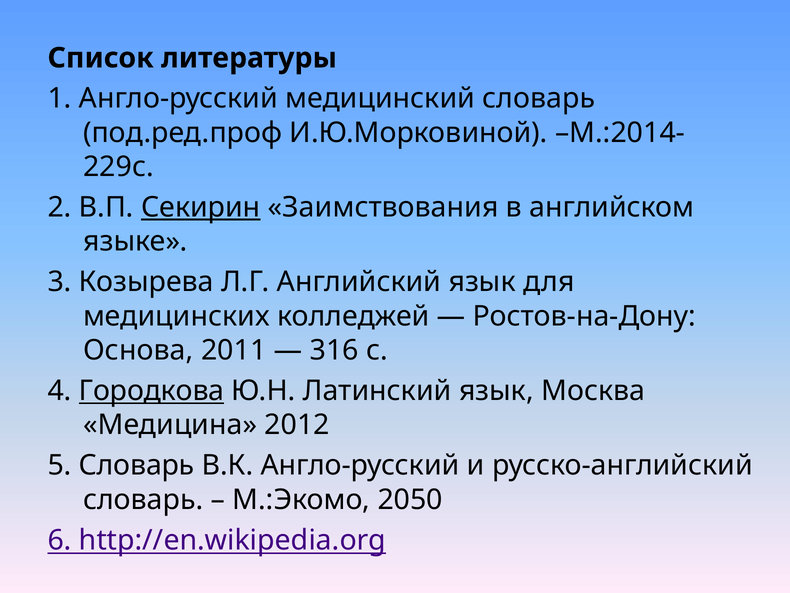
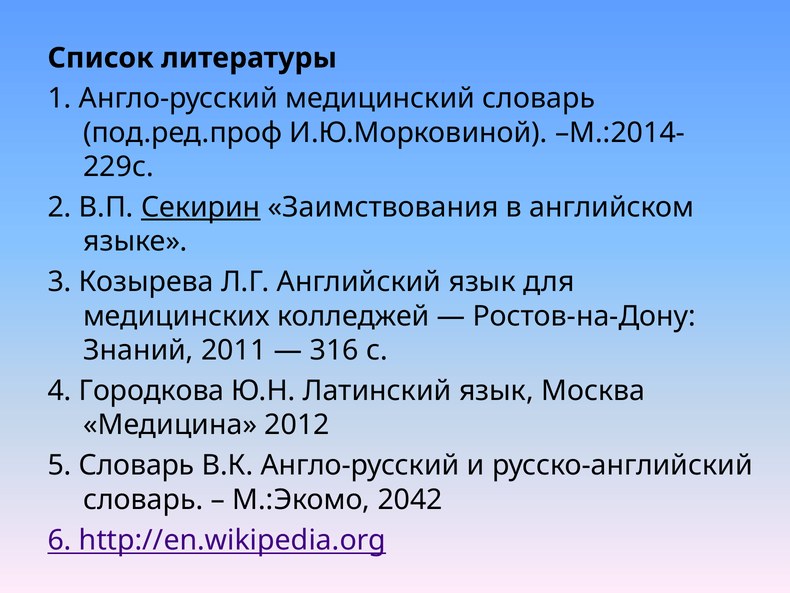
Основа: Основа -> Знаний (138, 350)
Городкова underline: present -> none (152, 391)
2050: 2050 -> 2042 (410, 499)
